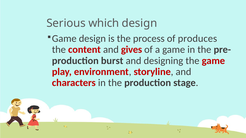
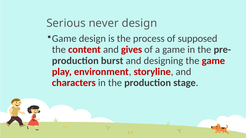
which: which -> never (104, 23)
produces: produces -> supposed (198, 39)
